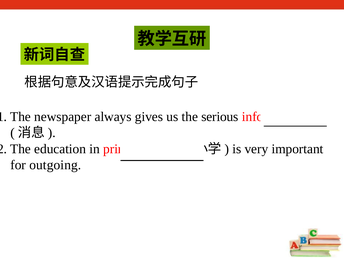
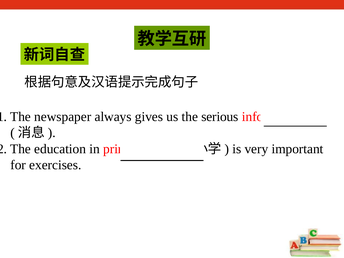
outgoing: outgoing -> exercises (55, 165)
